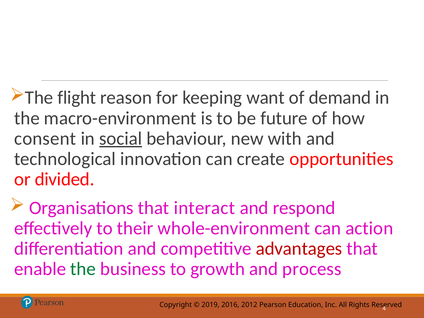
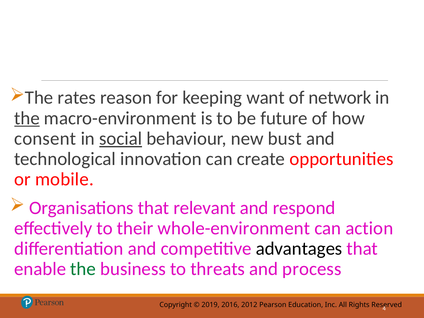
flight: flight -> rates (77, 98)
demand: demand -> network (340, 98)
the underline: none -> present (27, 118)
with: with -> bust (285, 139)
divided: divided -> mobile (64, 179)
interact: interact -> relevant (205, 208)
advantages colour: red -> black (299, 249)
growth: growth -> threats (218, 269)
